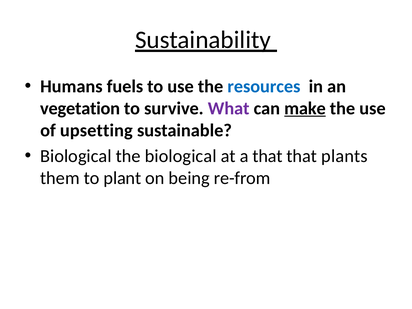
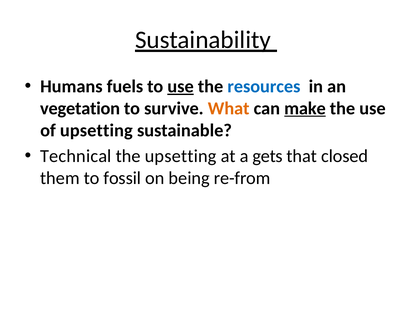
use underline: none -> present (181, 86)
What colour: purple -> orange (229, 108)
Biological: Biological -> Technical (76, 156)
the biological: biological -> upsetting (181, 156)
a that: that -> gets (268, 156)
plants: plants -> closed (345, 156)
plant: plant -> fossil (122, 178)
